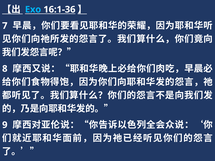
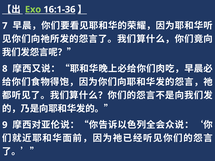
Exo colour: light blue -> light green (33, 9)
